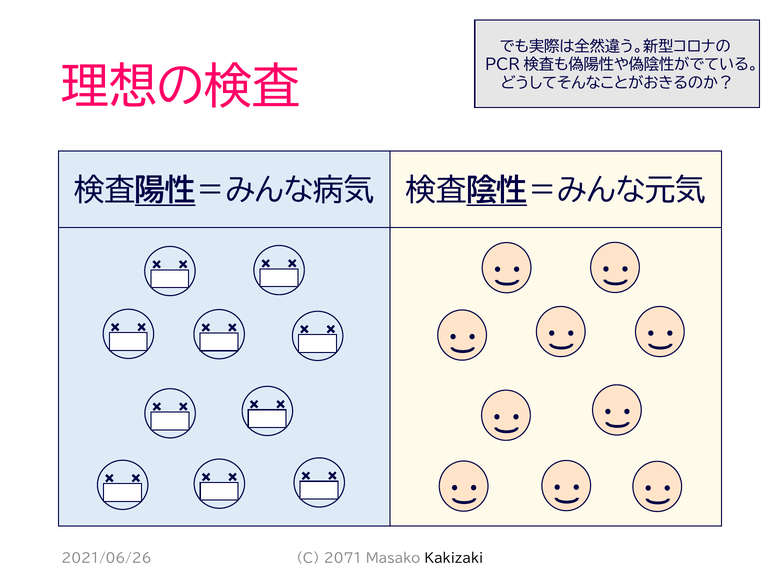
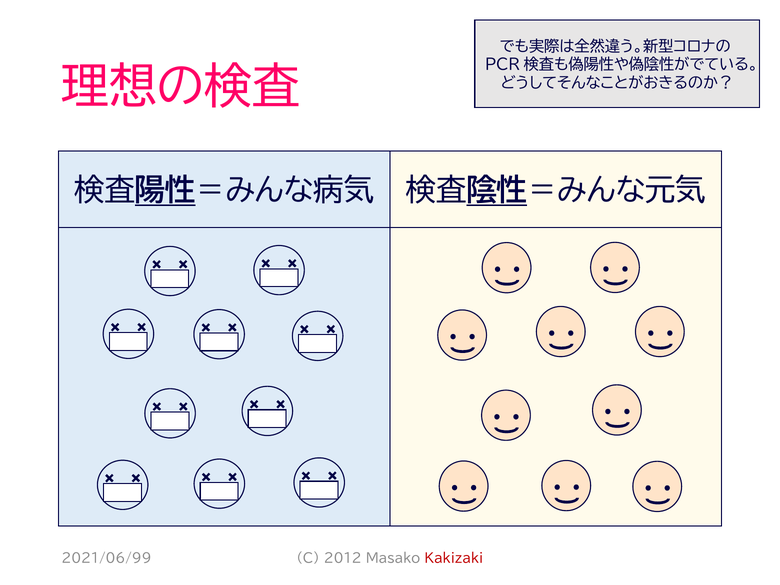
2021/06/26: 2021/06/26 -> 2021/06/99 (106, 559)
2071: 2071 -> 2012 (343, 559)
Kakizaki colour: black -> red (454, 559)
